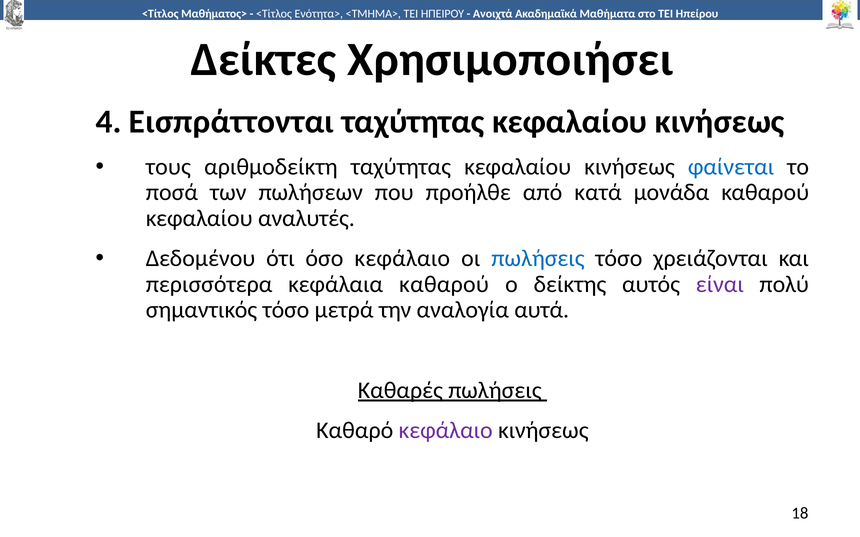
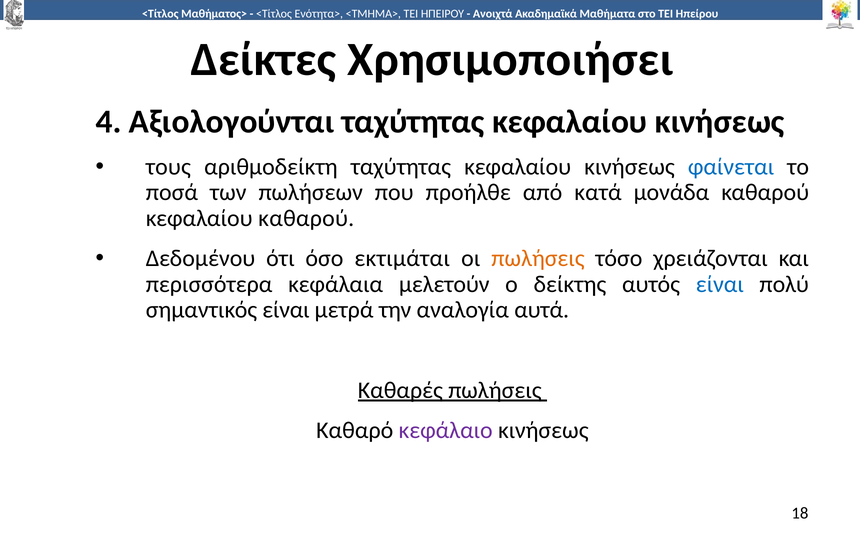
Εισπράττονται: Εισπράττονται -> Αξιολογούνται (231, 122)
κεφαλαίου αναλυτές: αναλυτές -> καθαρού (306, 219)
όσο κεφάλαιο: κεφάλαιο -> εκτιμάται (402, 259)
πωλήσεις colour: blue -> orange (538, 259)
κεφάλαια καθαρού: καθαρού -> μελετούν (444, 284)
είναι colour: purple -> blue (720, 284)
σημαντικός τόσο: τόσο -> είναι (286, 310)
